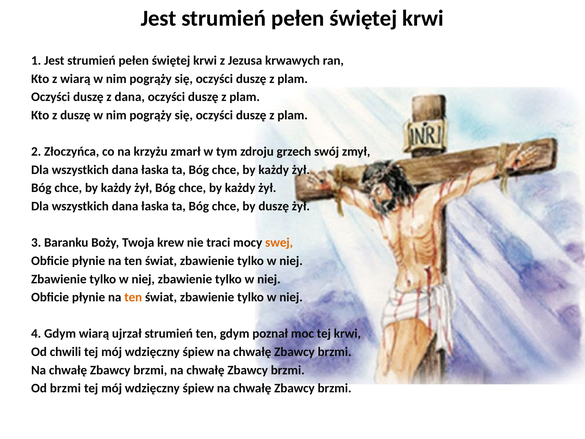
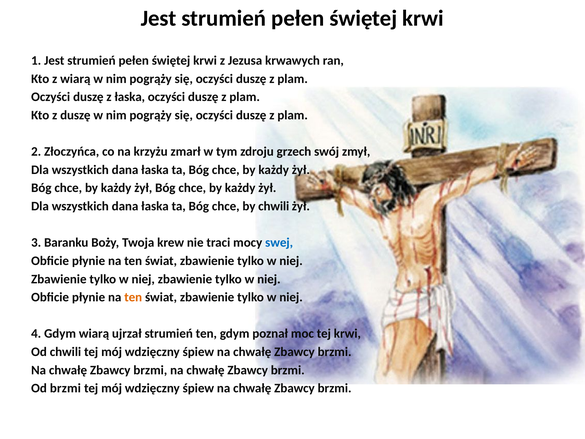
z dana: dana -> łaska (130, 97)
by duszę: duszę -> chwili (274, 206)
swej colour: orange -> blue (279, 242)
